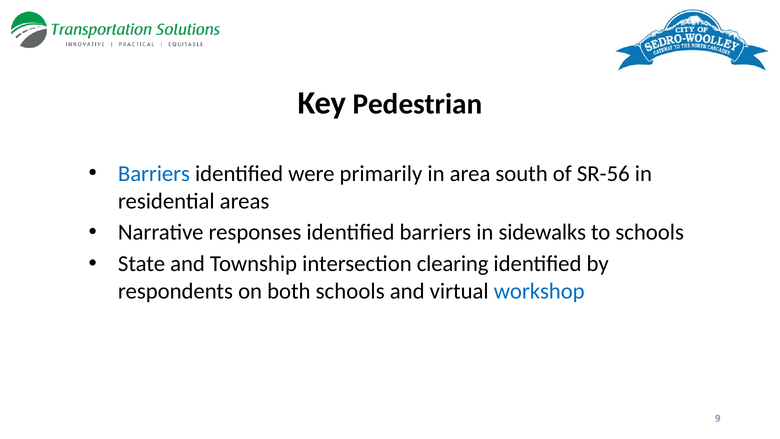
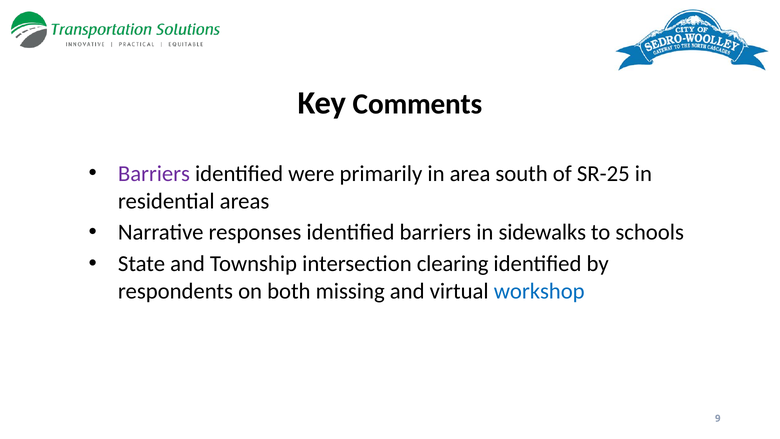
Pedestrian: Pedestrian -> Comments (418, 104)
Barriers colour: blue -> purple (154, 174)
SR-56: SR-56 -> SR-25 (603, 174)
both schools: schools -> missing (350, 291)
